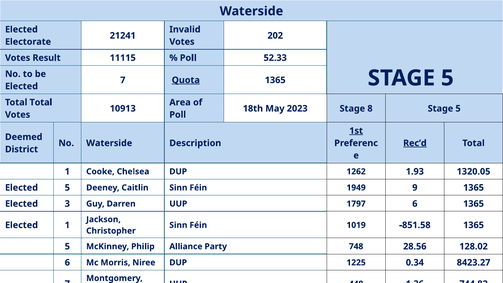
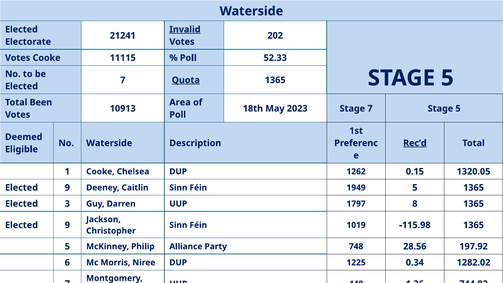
Invalid underline: none -> present (185, 29)
Votes Result: Result -> Cooke (47, 58)
Total Total: Total -> Been (41, 102)
Stage 8: 8 -> 7 (370, 109)
1st underline: present -> none (356, 131)
District: District -> Eligible (21, 149)
1.93: 1.93 -> 0.15 (415, 172)
5: 5 -> 9 (67, 188)
1949 9: 9 -> 5 (415, 188)
1797 6: 6 -> 8 (415, 204)
1: 1 -> 9 (67, 225)
-851.58: -851.58 -> -115.98 (415, 225)
128.02: 128.02 -> 197.92 (474, 246)
8423.27: 8423.27 -> 1282.02 (474, 263)
